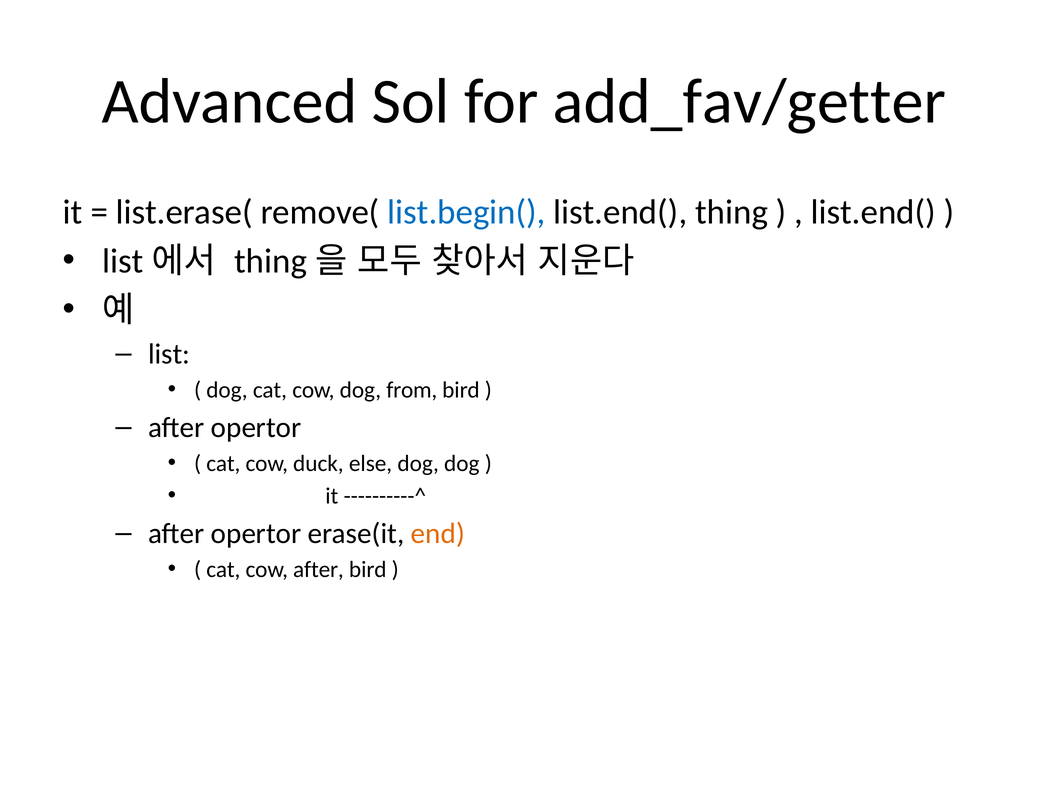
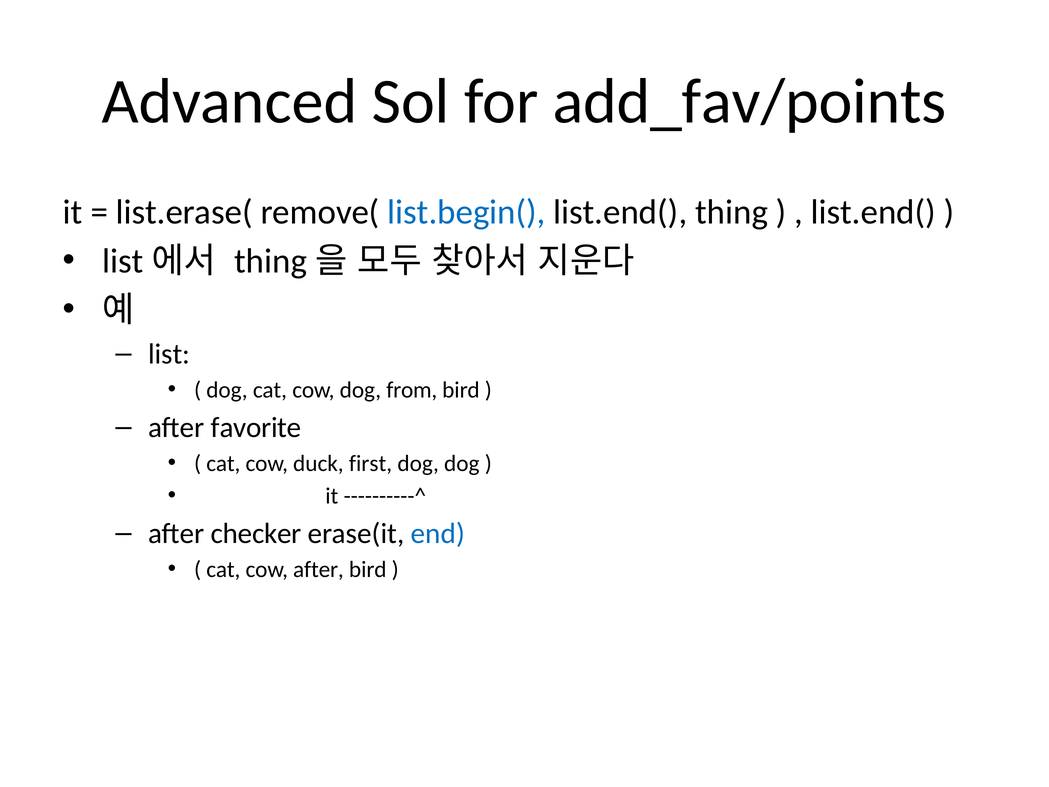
add_fav/getter: add_fav/getter -> add_fav/points (750, 102)
opertor: opertor -> favorite (256, 427)
else: else -> first (371, 463)
opertor: opertor -> checker (256, 534)
end colour: orange -> blue (438, 534)
